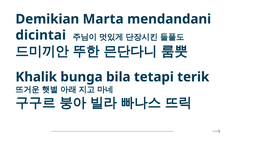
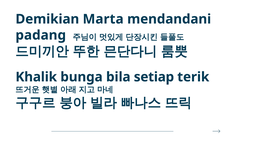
dicintai: dicintai -> padang (41, 35)
tetapi: tetapi -> setiap (154, 77)
